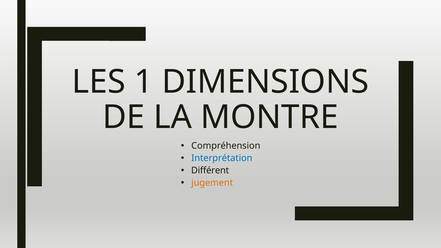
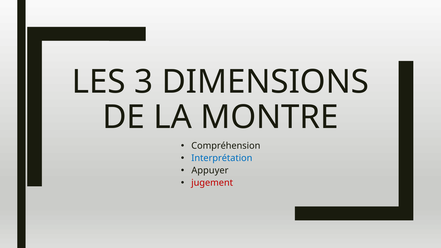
1: 1 -> 3 (144, 82)
Différent: Différent -> Appuyer (210, 171)
jugement colour: orange -> red (212, 183)
